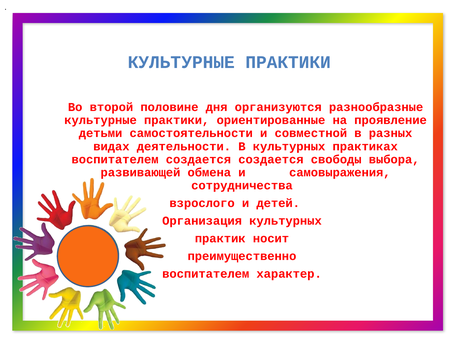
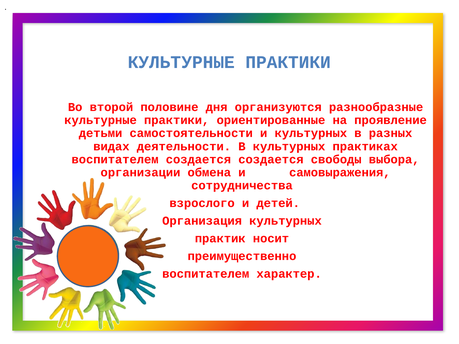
и совместной: совместной -> культурных (311, 133)
развивающей: развивающей -> организации (140, 173)
